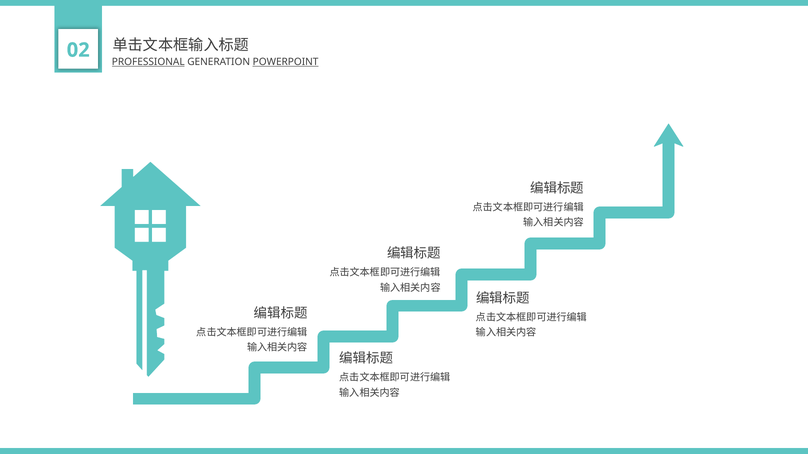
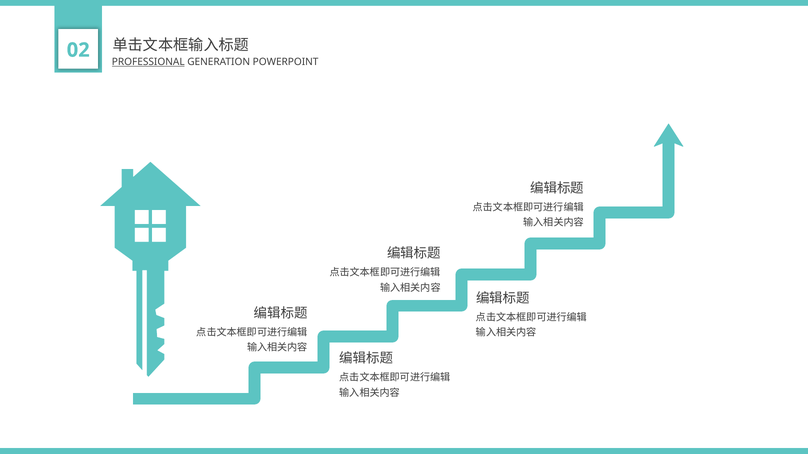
POWERPOINT underline: present -> none (286, 62)
